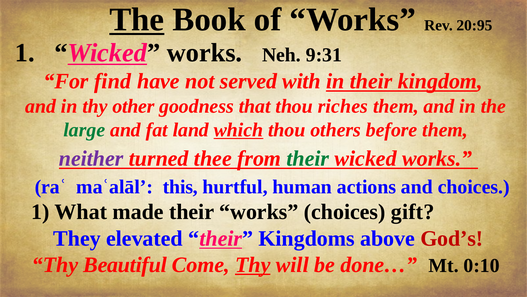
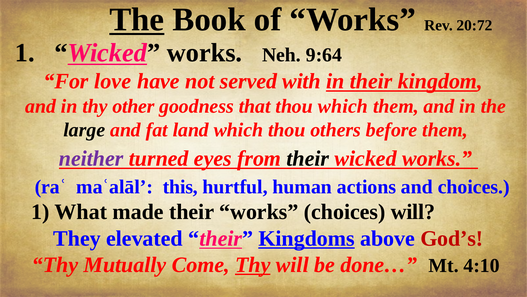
20:95: 20:95 -> 20:72 (474, 25)
9:31: 9:31 -> 9:64 (324, 55)
find: find -> love (113, 81)
thou riches: riches -> which (343, 106)
large colour: green -> black (84, 130)
which underline: present -> none (238, 130)
thee: thee -> eyes (213, 158)
their colour: green -> black (308, 158)
choices gift: gift -> will (413, 212)
Kingdoms underline: none -> present (307, 238)
Beautiful: Beautiful -> Mutually (125, 264)
0:10: 0:10 -> 4:10 (482, 265)
